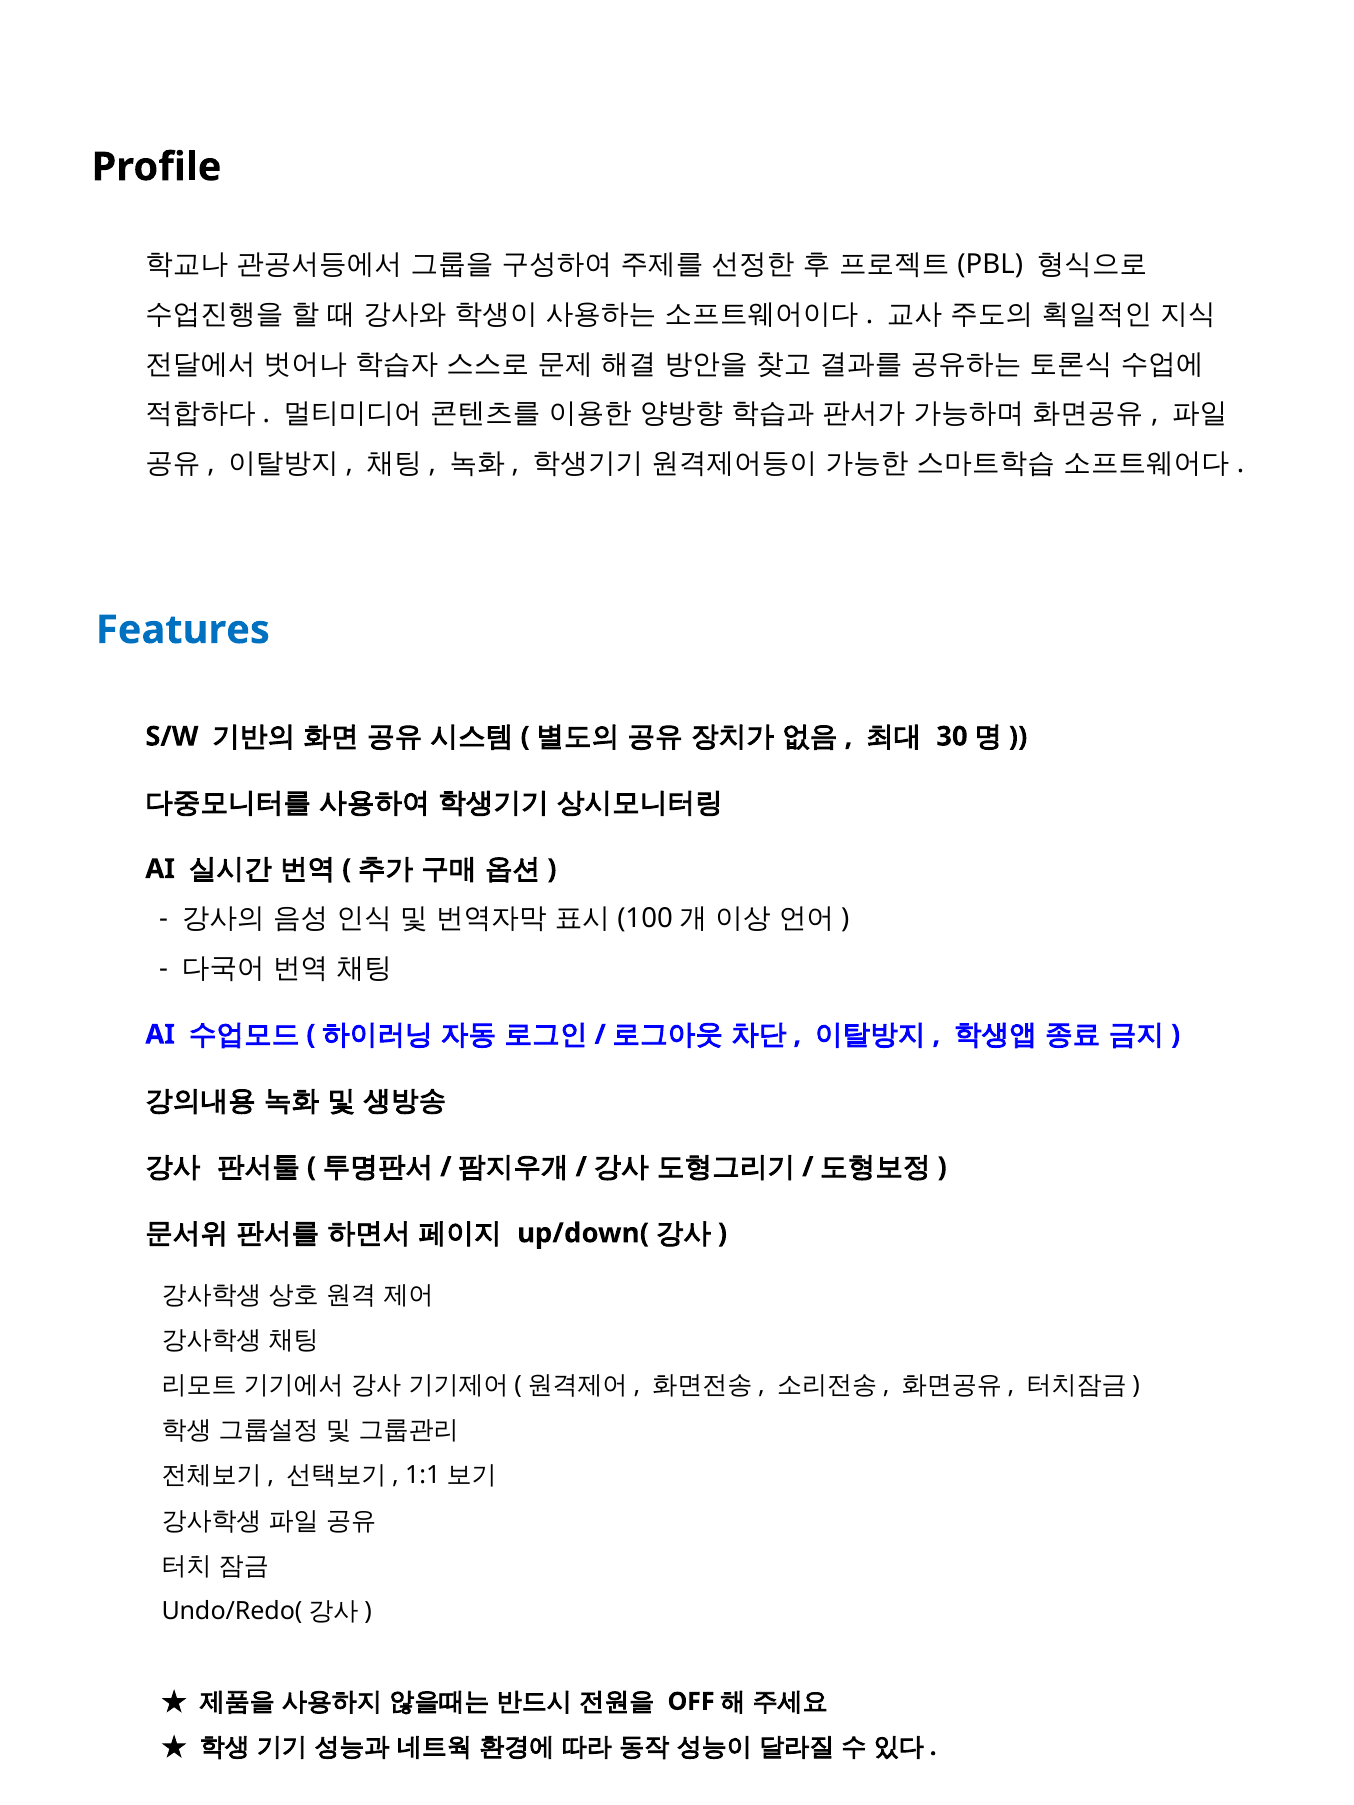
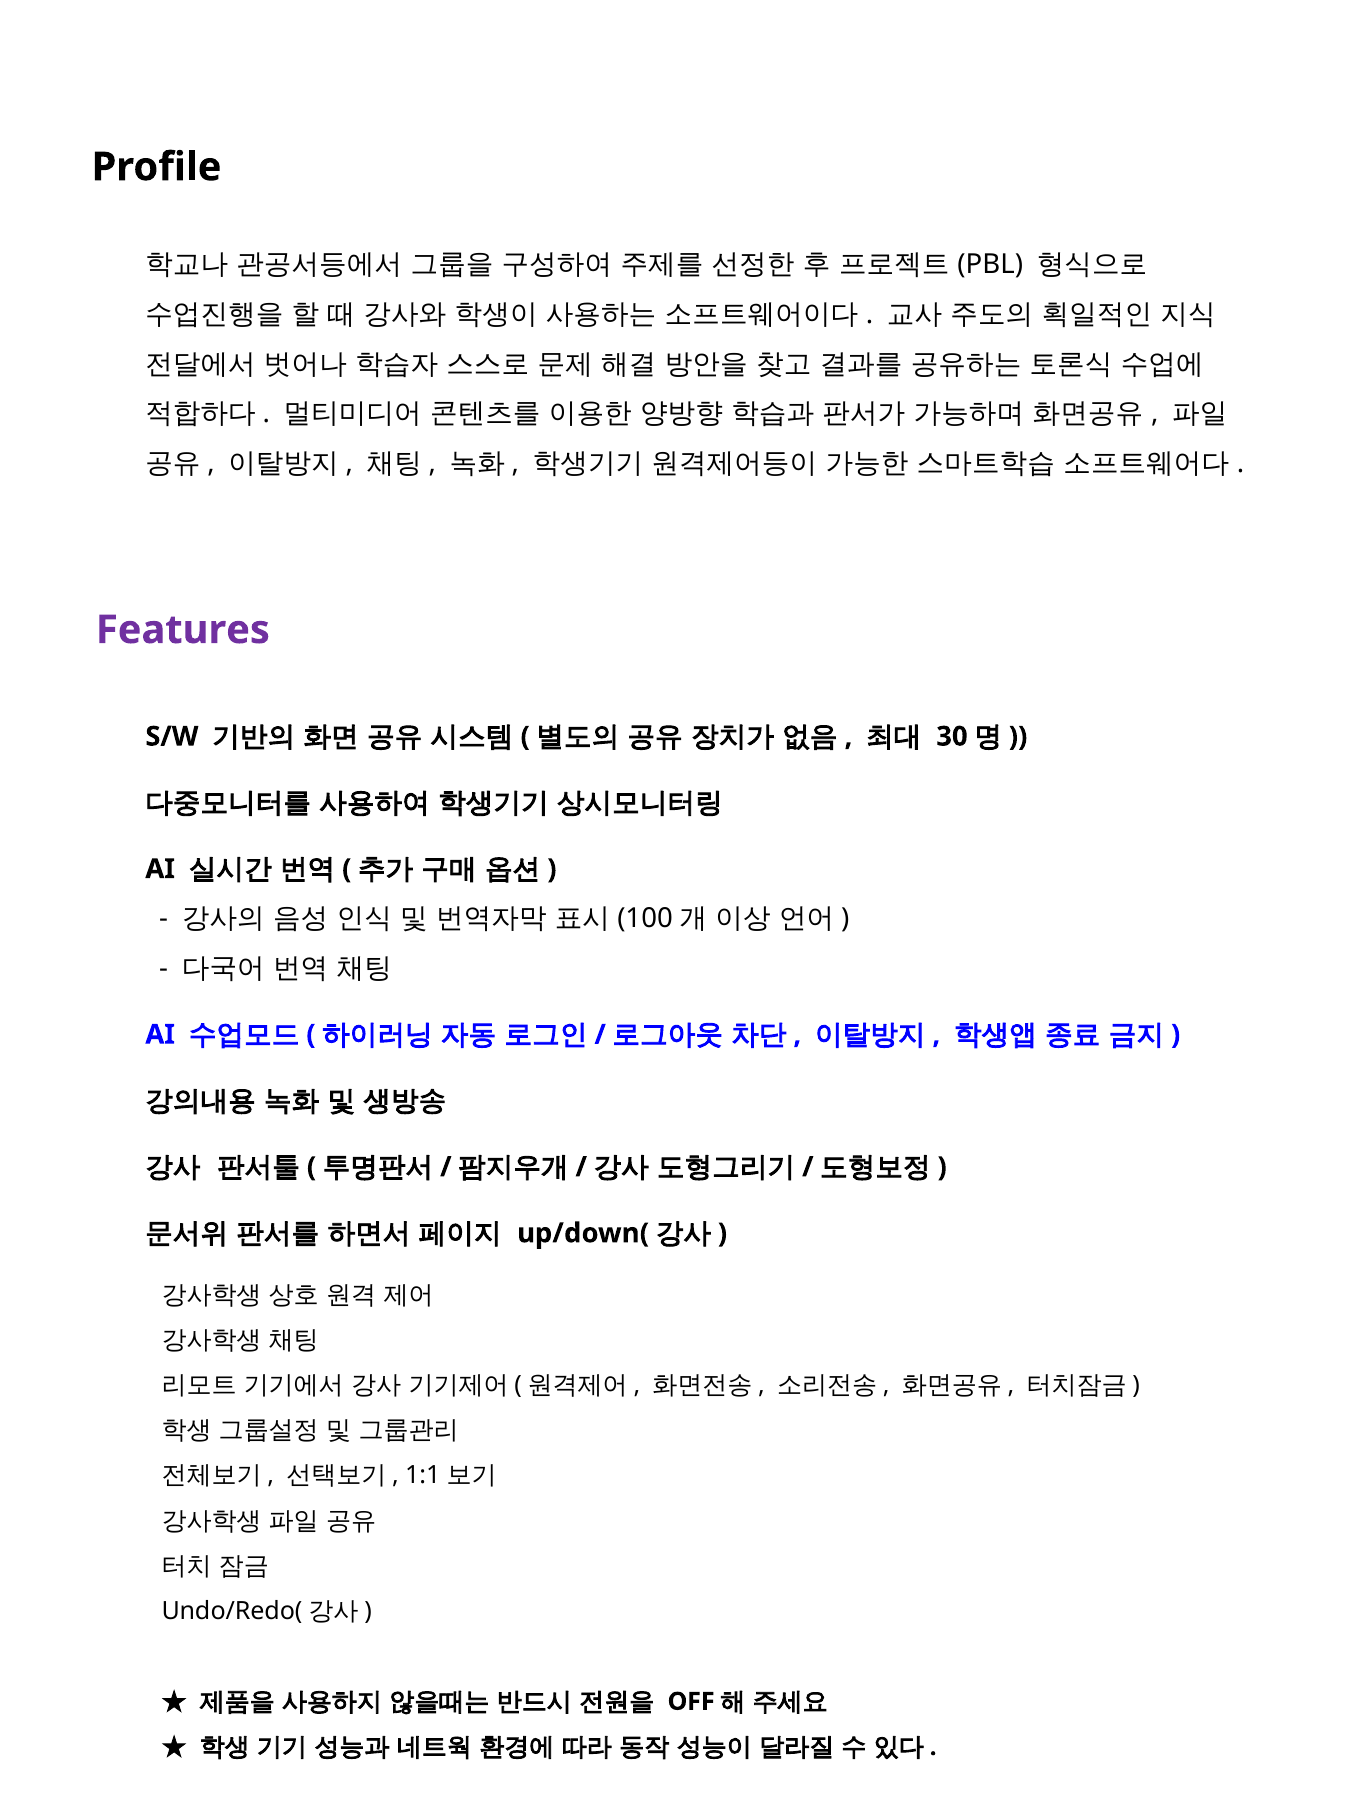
Features colour: blue -> purple (183, 630)
